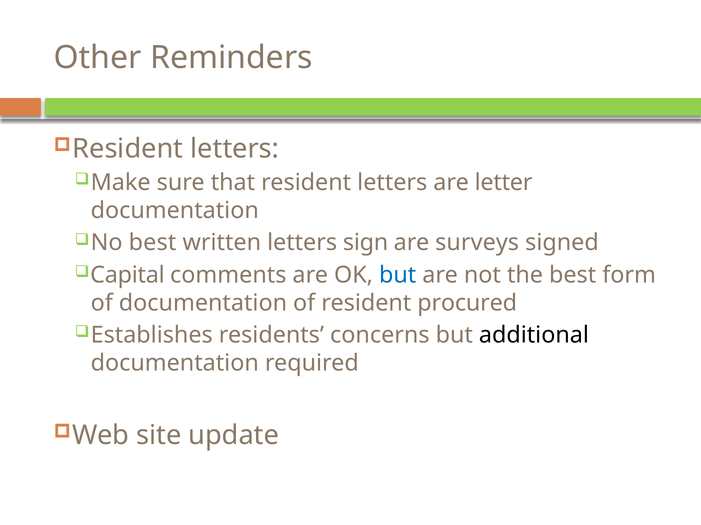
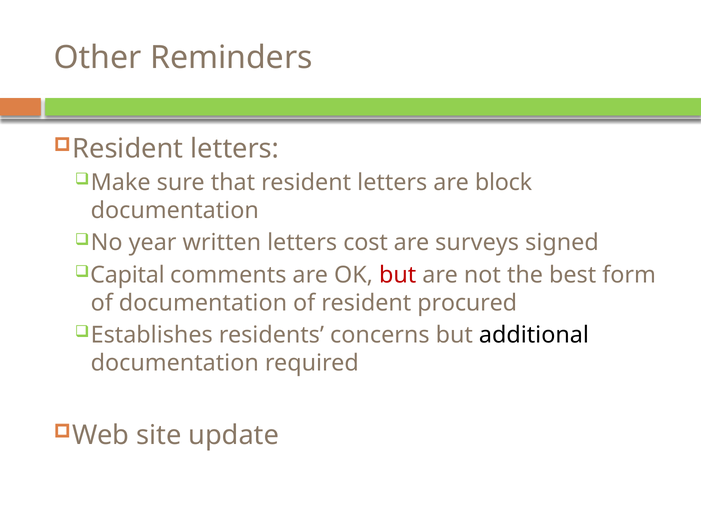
letter: letter -> block (504, 183)
No best: best -> year (153, 243)
sign: sign -> cost (366, 243)
but colour: blue -> red (398, 275)
